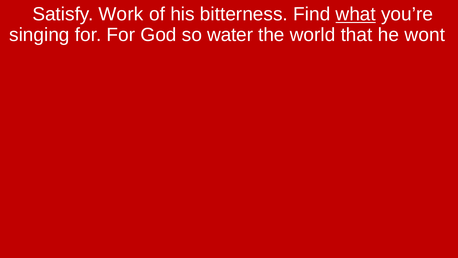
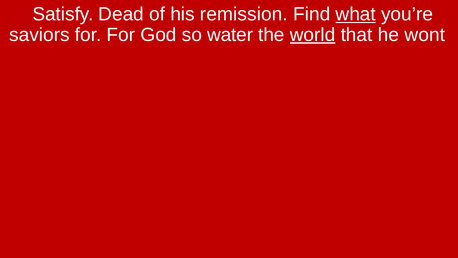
Work: Work -> Dead (121, 14)
bitterness: bitterness -> remission (244, 14)
singing: singing -> saviors (39, 35)
world underline: none -> present (313, 35)
